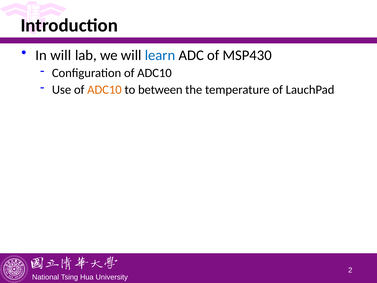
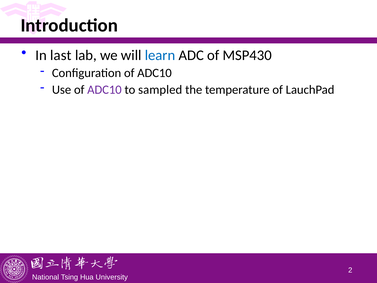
In will: will -> last (61, 55)
ADC10 colour: orange -> purple (104, 90)
between: between -> sampled (160, 90)
